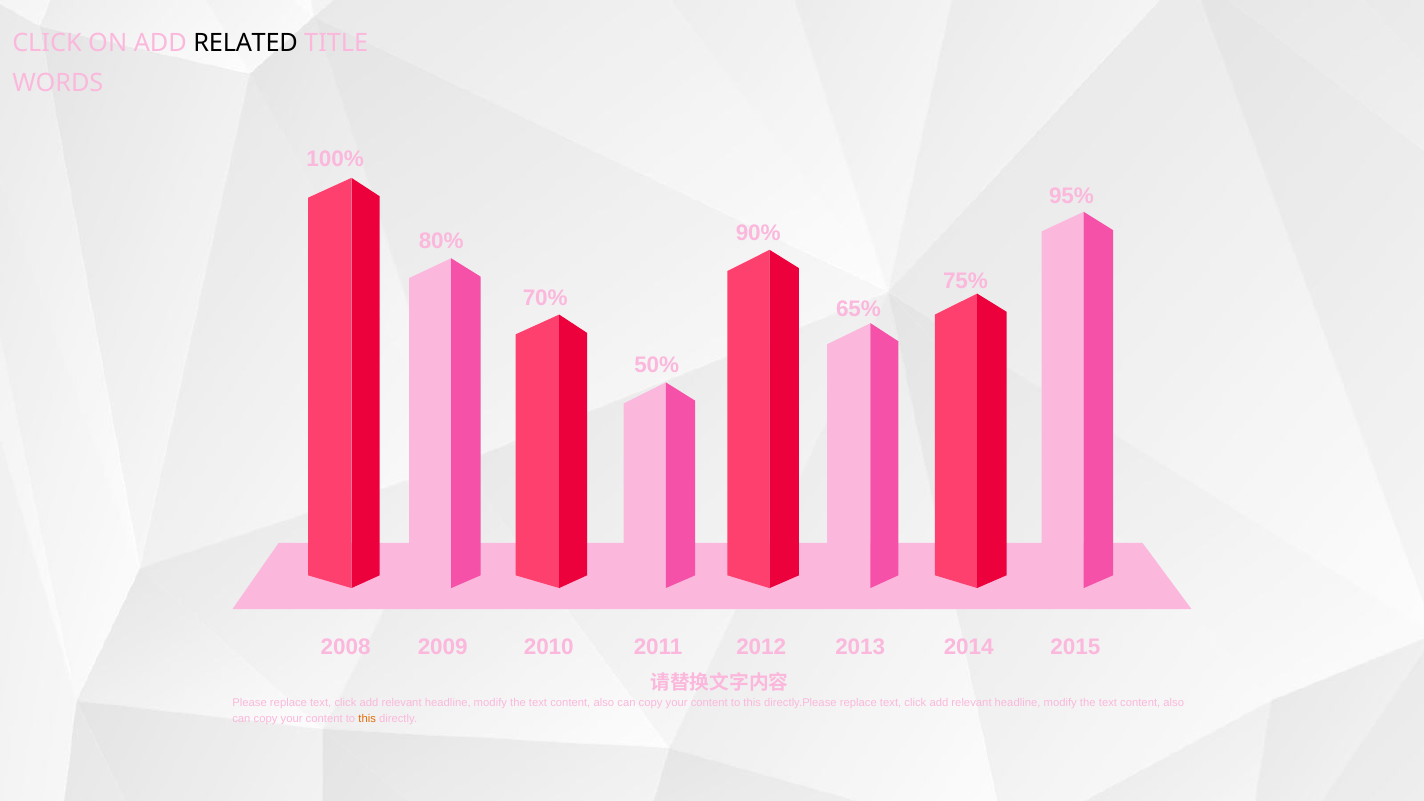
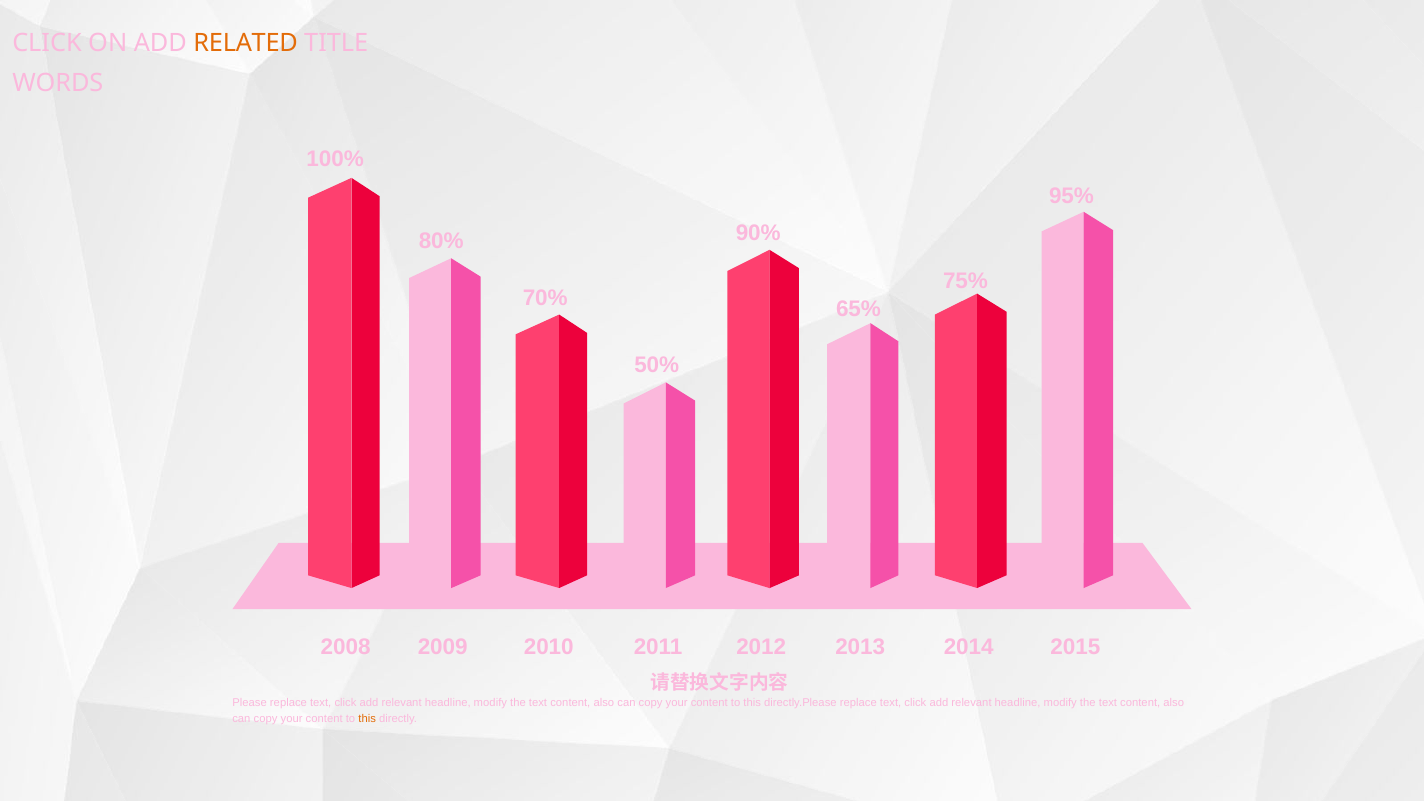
RELATED colour: black -> orange (246, 43)
